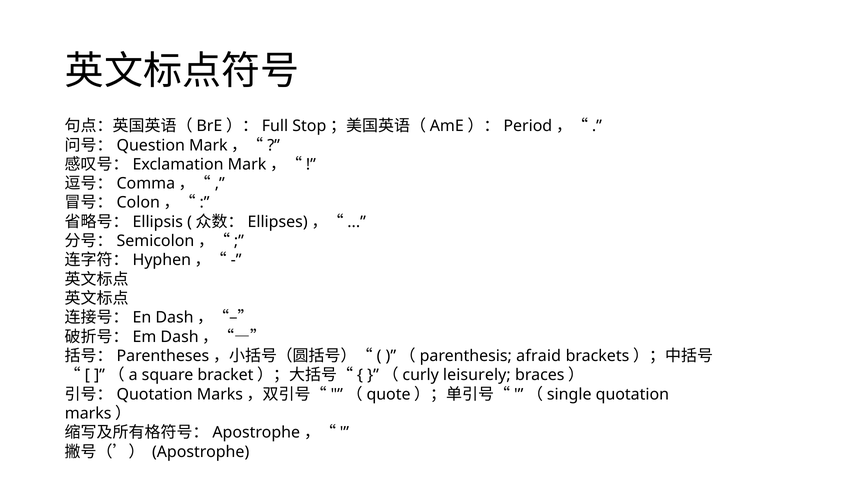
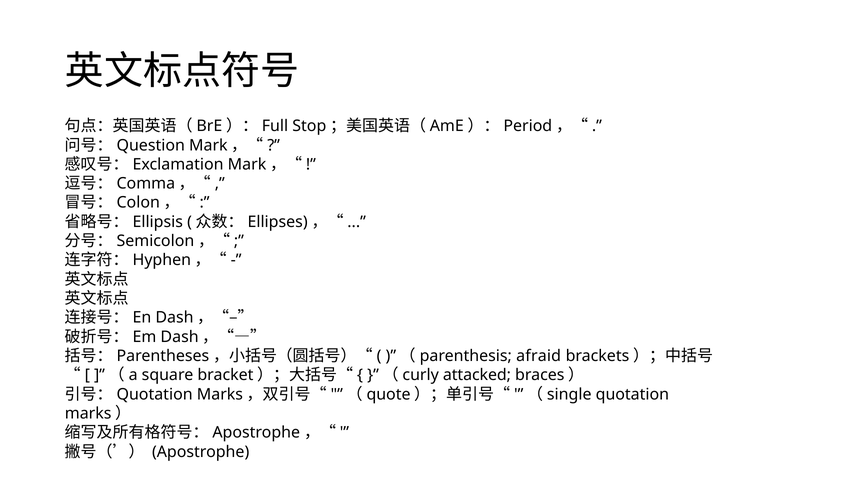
leisurely: leisurely -> attacked (477, 375)
